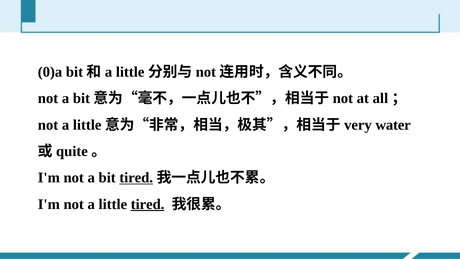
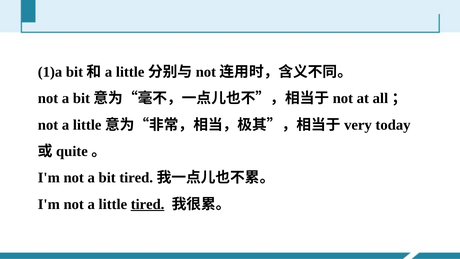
0)a: 0)a -> 1)a (50, 72)
water: water -> today (393, 125)
tired underline: present -> none (136, 178)
